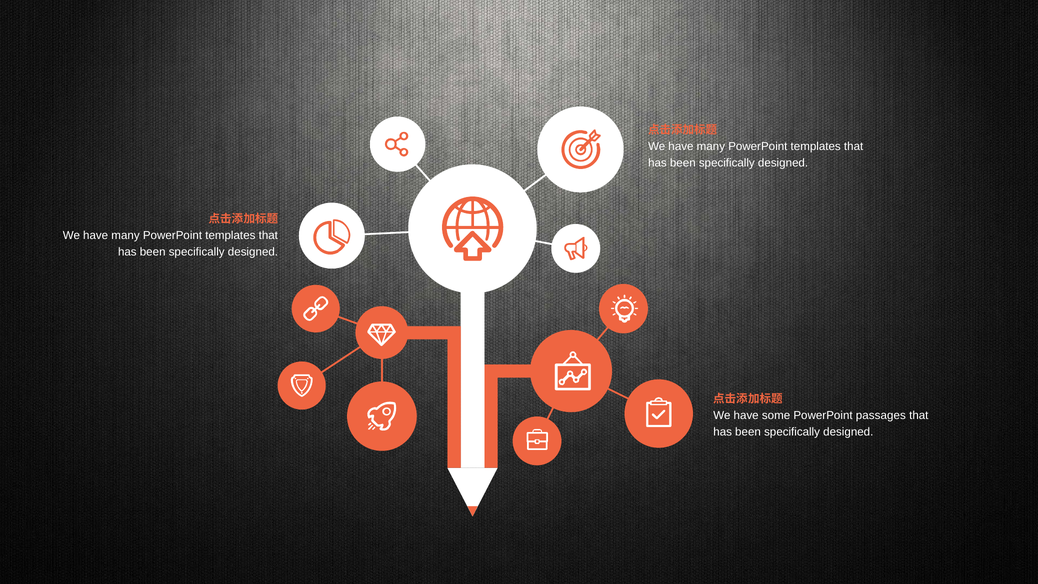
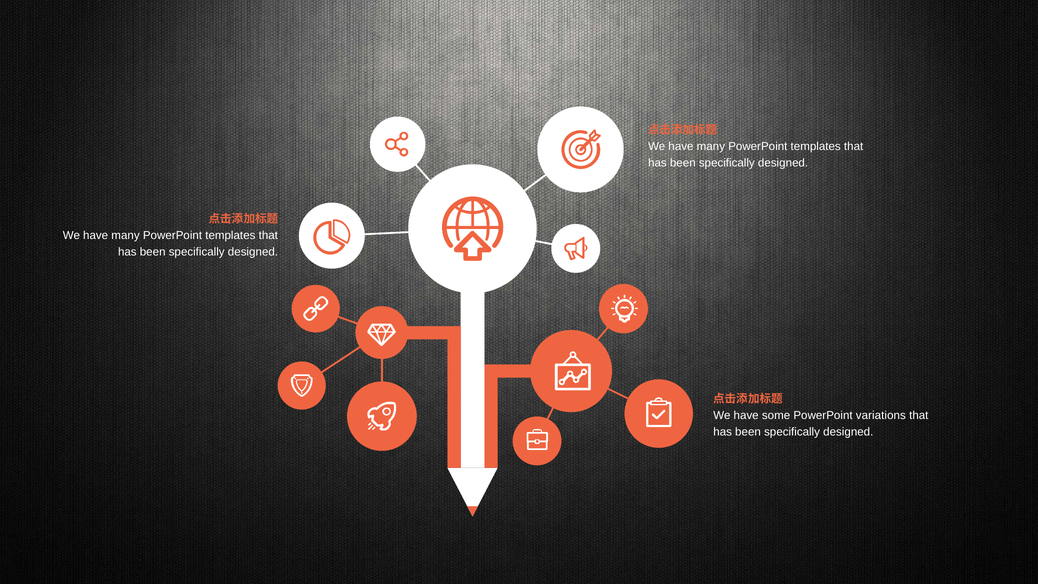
passages: passages -> variations (881, 415)
